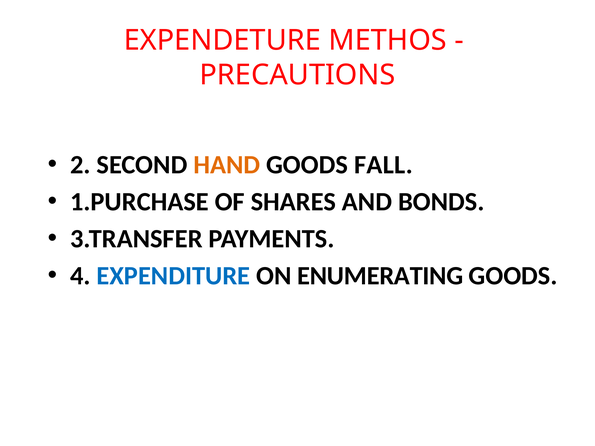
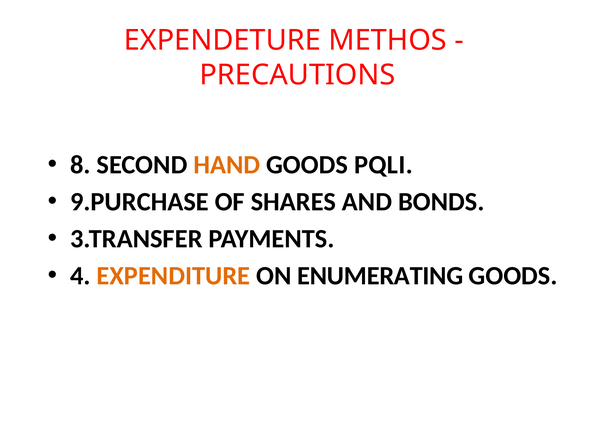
2: 2 -> 8 (80, 165)
FALL: FALL -> PQLI (383, 165)
1.PURCHASE: 1.PURCHASE -> 9.PURCHASE (139, 202)
EXPENDITURE colour: blue -> orange (173, 276)
